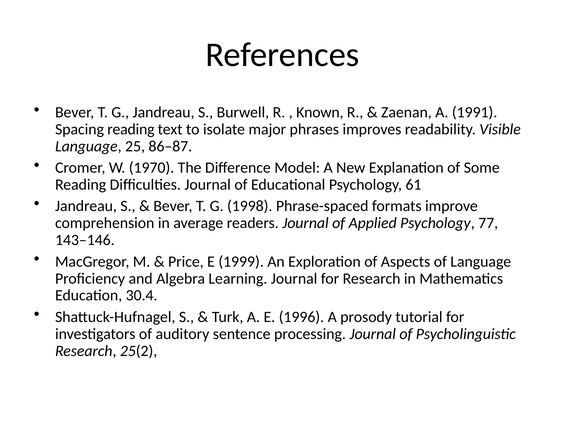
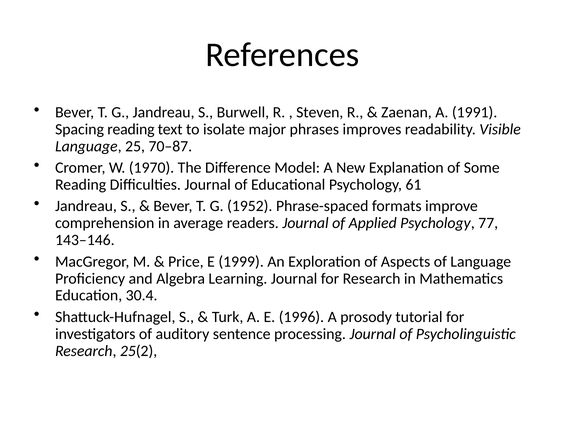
Known: Known -> Steven (320, 112)
86–87: 86–87 -> 70–87 (170, 146)
1998: 1998 -> 1952 (250, 206)
